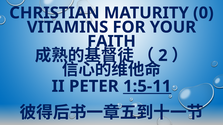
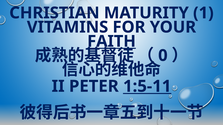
0: 0 -> 1 (203, 13)
FAITH underline: none -> present (112, 41)
2: 2 -> 0 (163, 56)
